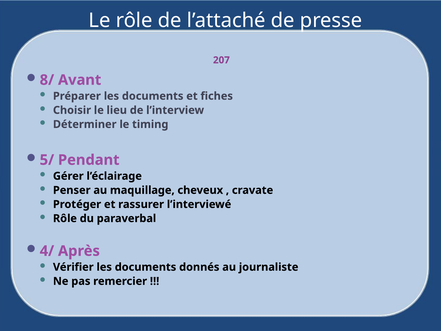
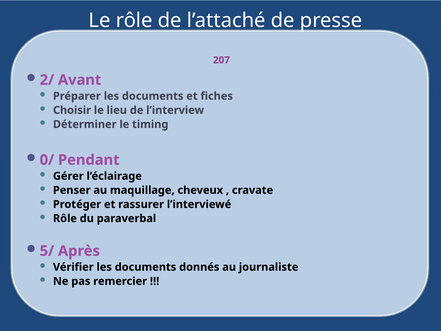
8/: 8/ -> 2/ (47, 80)
5/: 5/ -> 0/ (47, 160)
4/: 4/ -> 5/ (47, 251)
